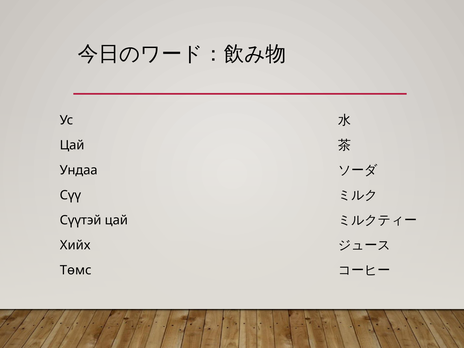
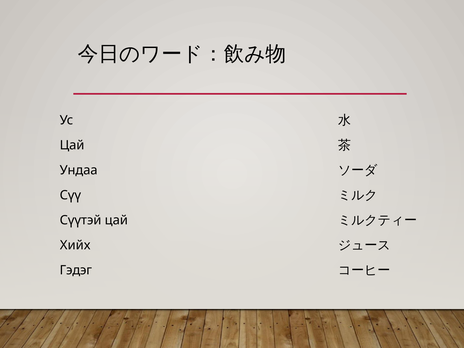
Төмс: Төмс -> Гэдэг (76, 270)
